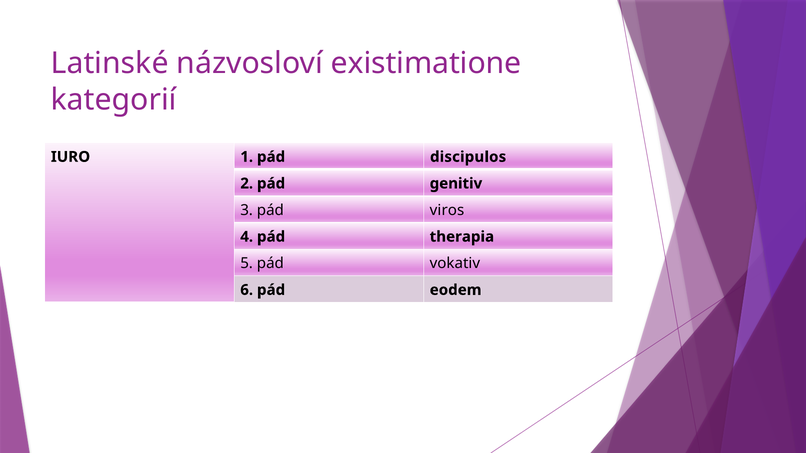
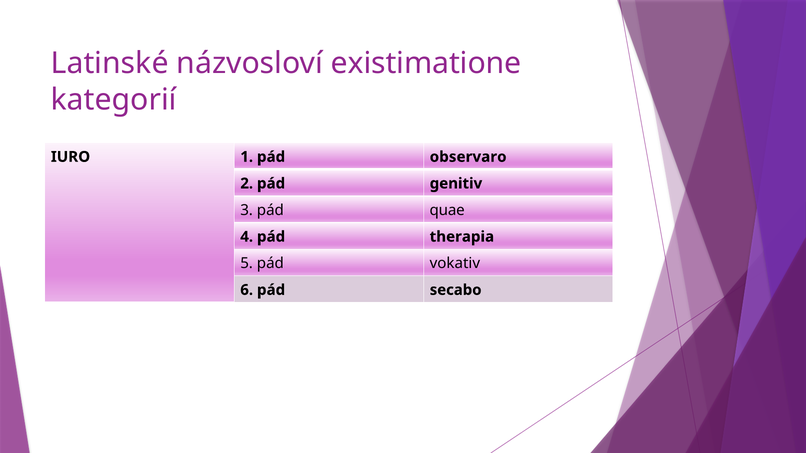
discipulos: discipulos -> observaro (468, 157)
viros: viros -> quae (447, 210)
eodem: eodem -> secabo (456, 290)
